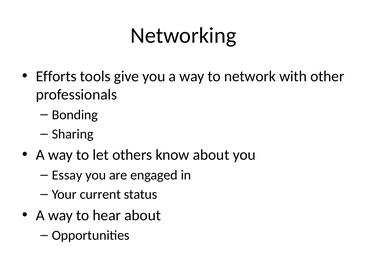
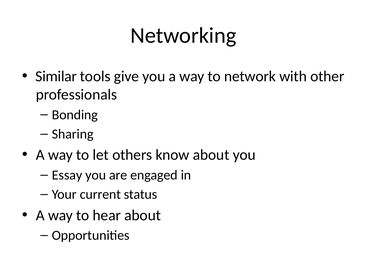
Efforts: Efforts -> Similar (56, 76)
